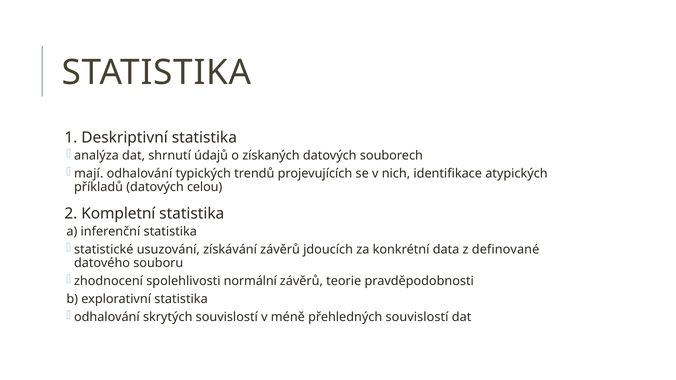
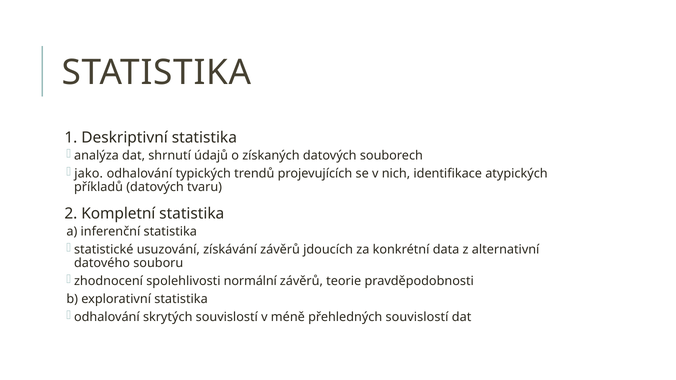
mají: mají -> jako (89, 174)
celou: celou -> tvaru (205, 187)
definované: definované -> alternativní (506, 250)
